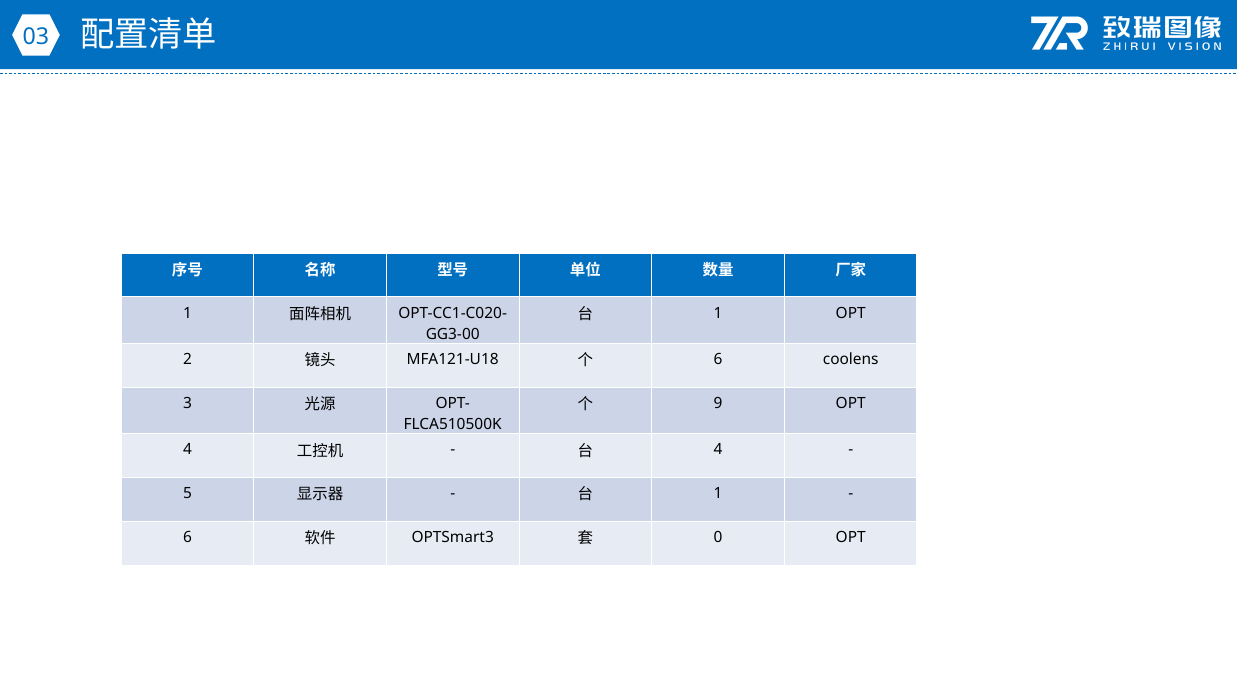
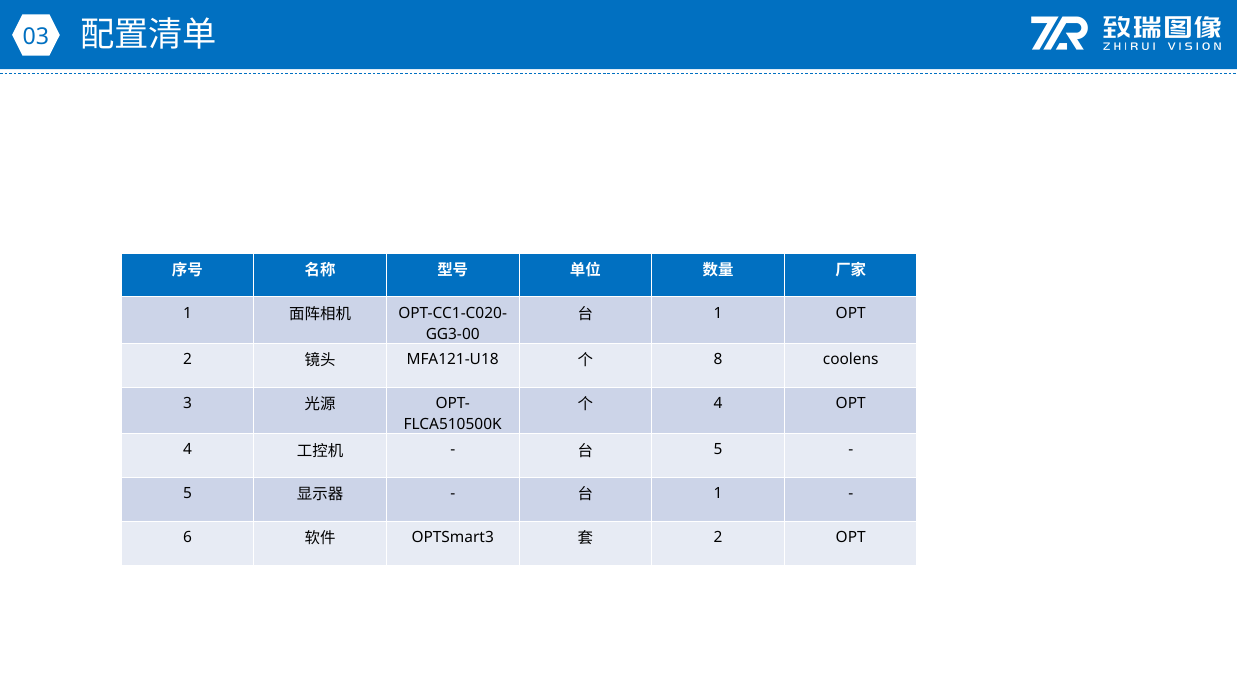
6: 6 -> 8 (718, 359)
9: 9 -> 4 (718, 403)
4: 4 -> 5 (718, 450)
0: 0 -> 2 (718, 537)
